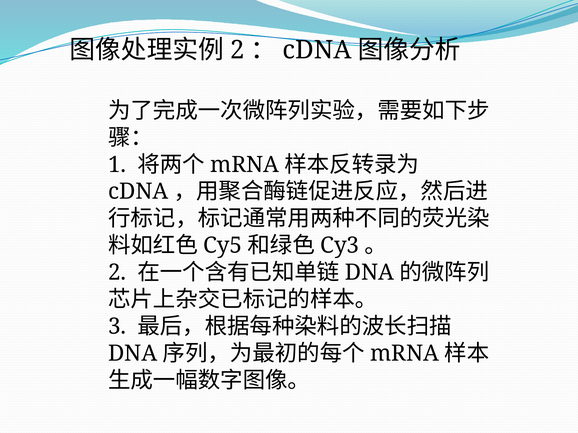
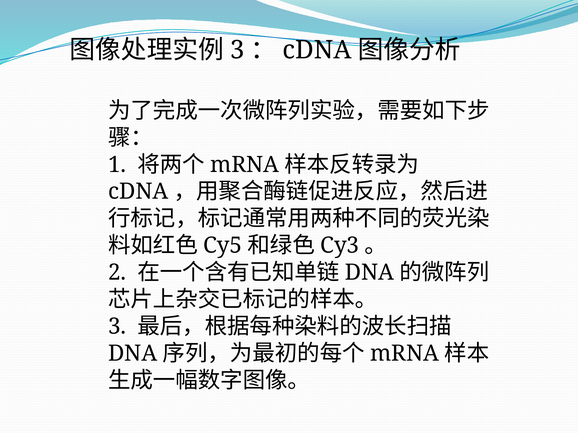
2: 2 -> 3 (237, 50)
